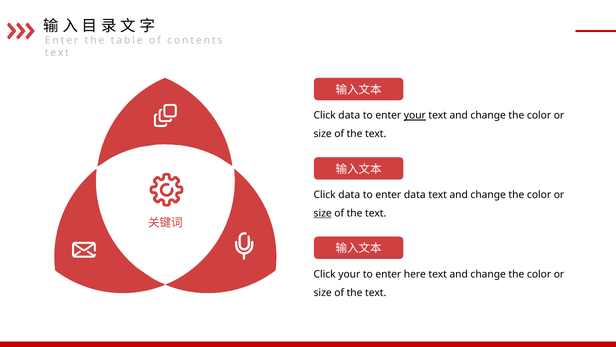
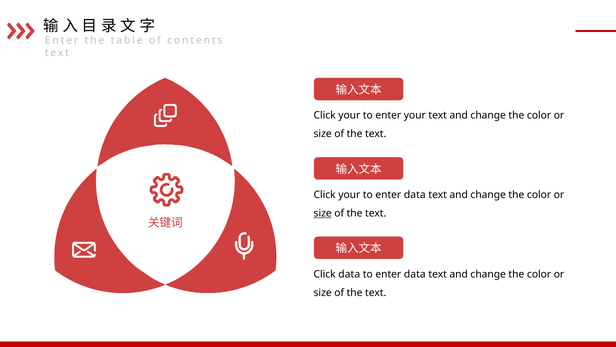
data: data -> your (349, 115)
your underline: present -> none (415, 115)
data: data -> your (349, 195)
Click your: your -> data (349, 274)
here: here -> data (415, 274)
